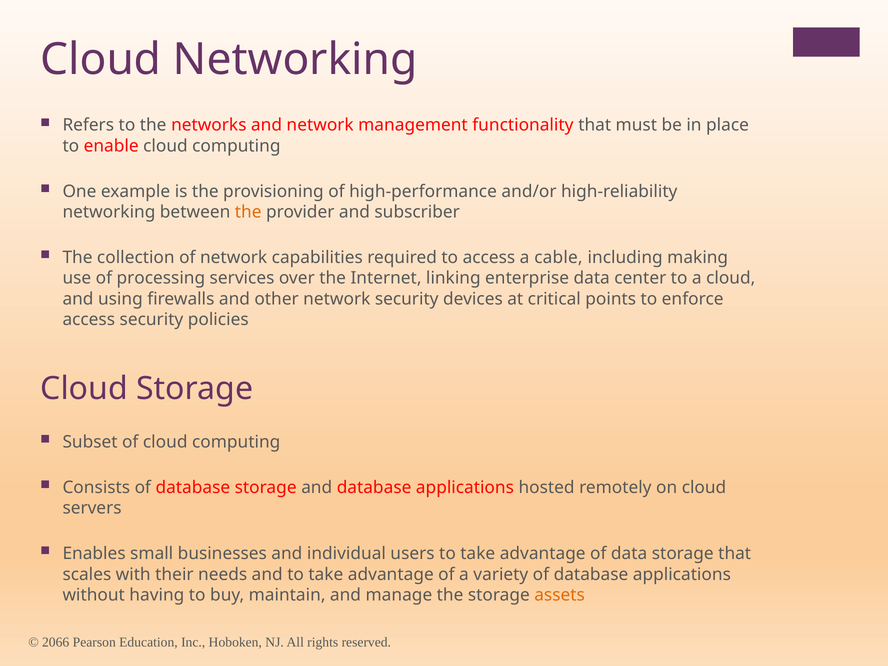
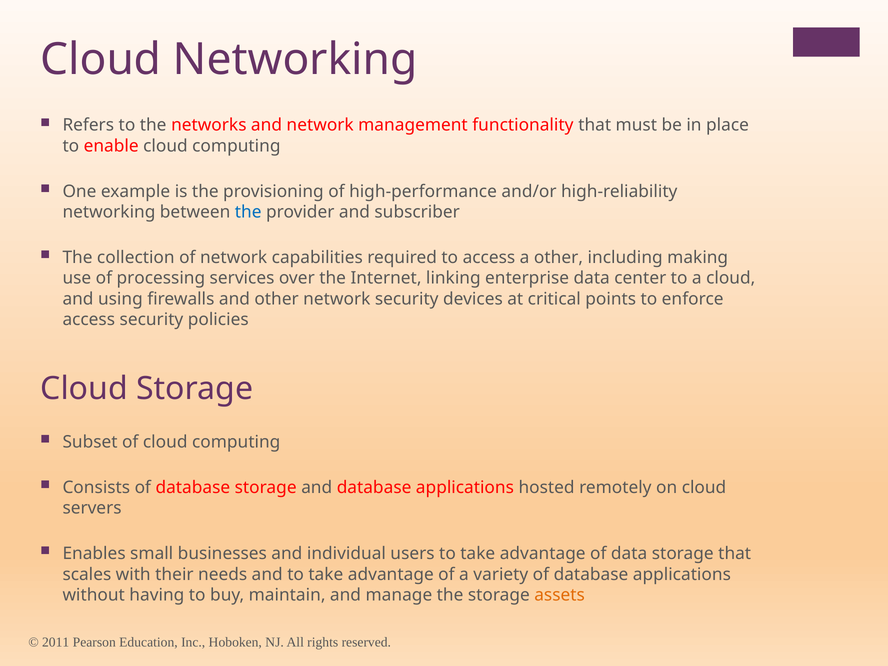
the colour: orange -> blue (248, 212)
a cable: cable -> other (558, 258)
2066: 2066 -> 2011 (56, 642)
